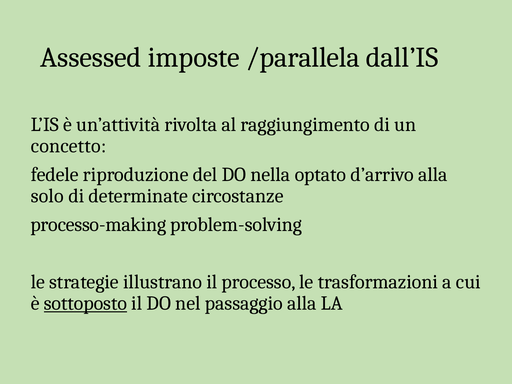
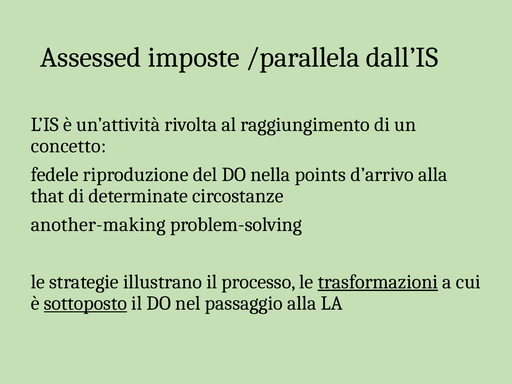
optato: optato -> points (320, 175)
solo: solo -> that (47, 196)
processo-making: processo-making -> another-making (98, 225)
trasformazioni underline: none -> present (378, 282)
